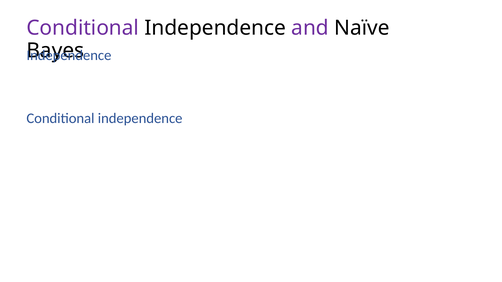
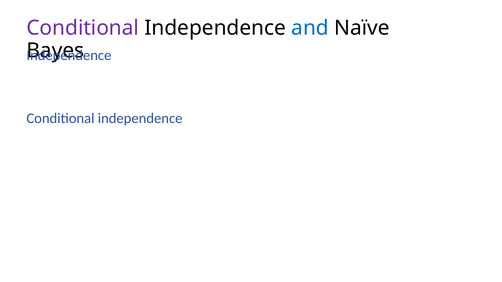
and colour: purple -> blue (310, 28)
